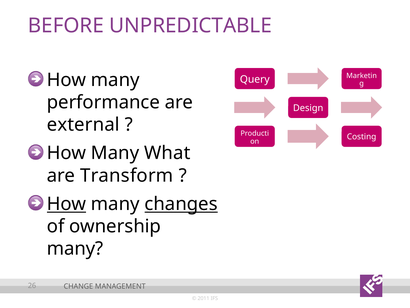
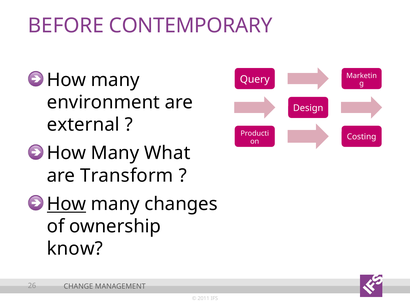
UNPREDICTABLE: UNPREDICTABLE -> CONTEMPORARY (191, 26)
performance: performance -> environment (103, 102)
changes underline: present -> none (181, 204)
many: many -> know (75, 248)
